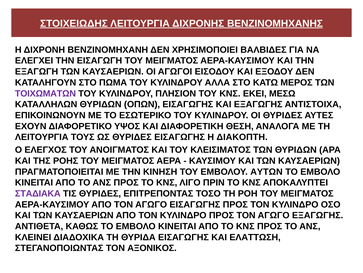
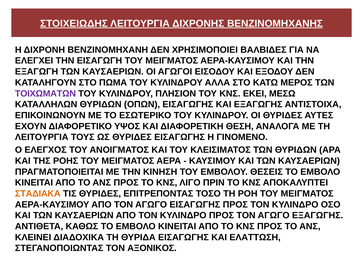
ΔΙΑΚΟΠΤΗ: ΔΙΑΚΟΠΤΗ -> ΓΙΝΟΜΕΝΟ (242, 137)
ΑΥΤΩΝ: ΑΥΤΩΝ -> ΘΕΣΕΙΣ (267, 171)
ΣΤΑΔΙΑΚΑ colour: purple -> orange (38, 193)
